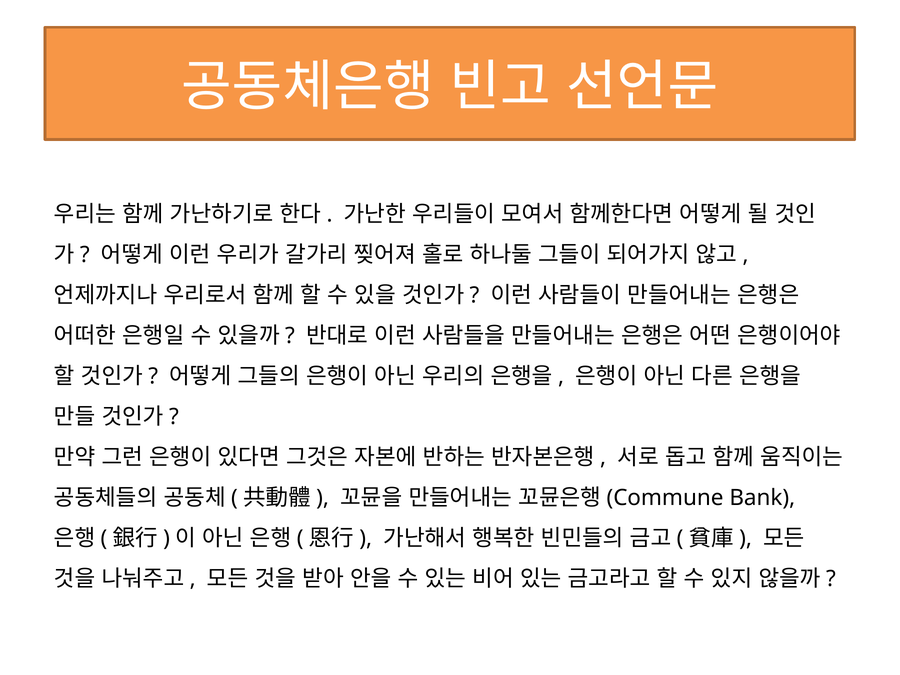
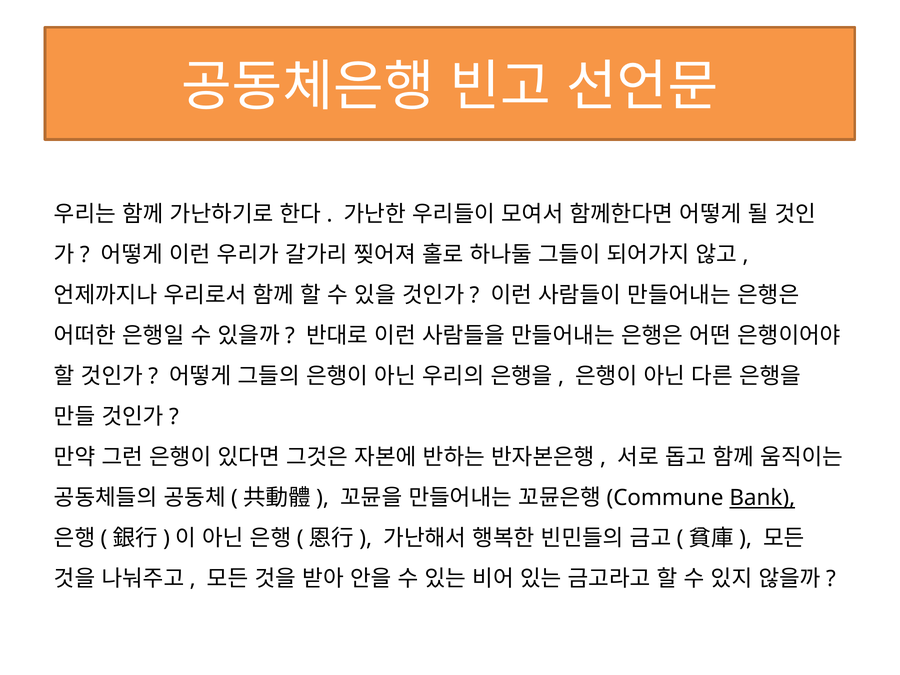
Bank underline: none -> present (762, 498)
